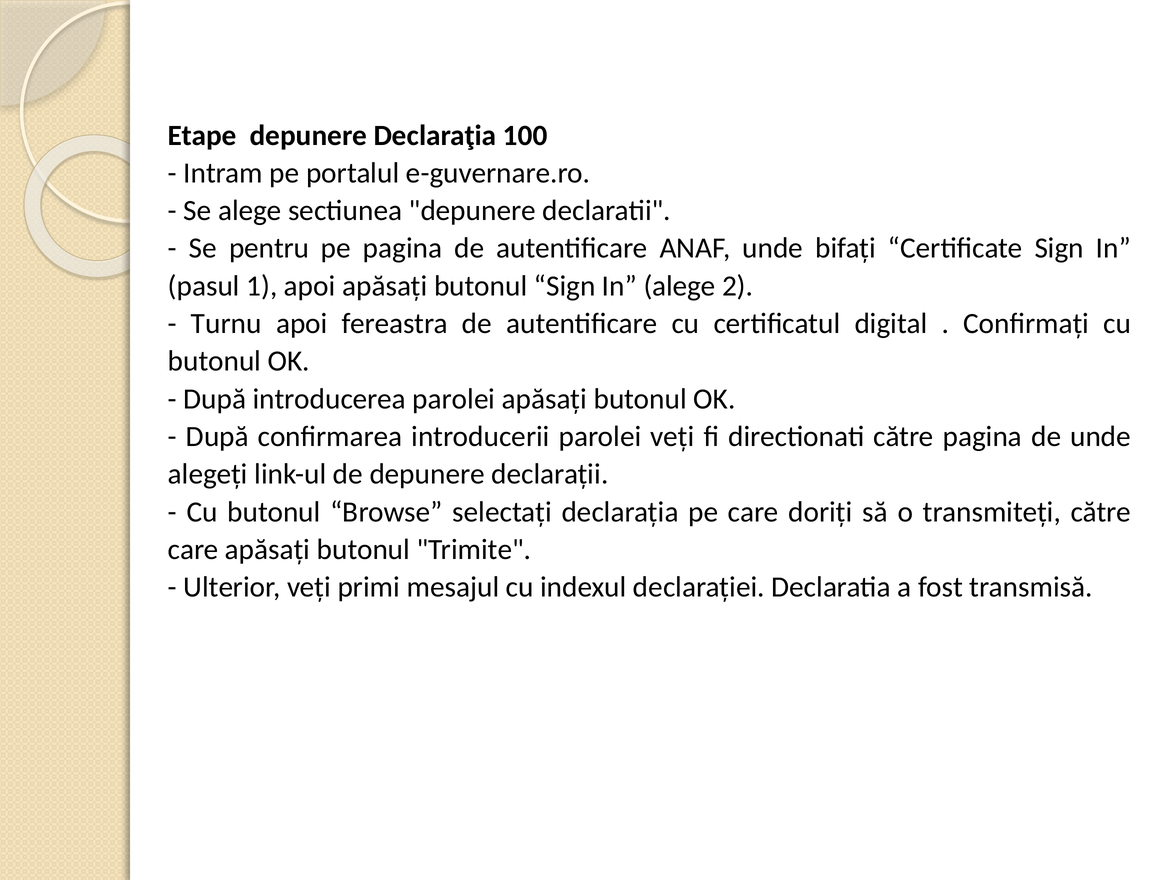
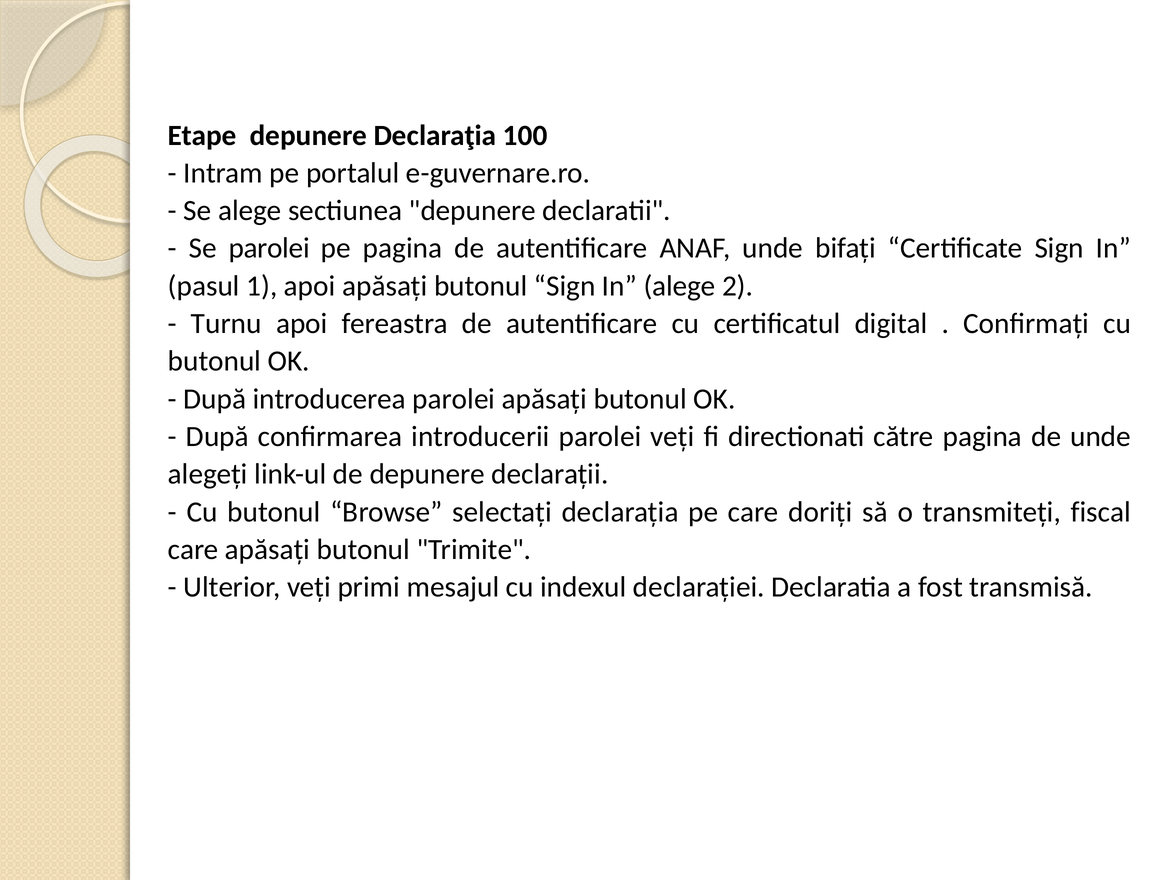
Se pentru: pentru -> parolei (269, 248)
transmiteţi către: către -> fiscal (1101, 512)
